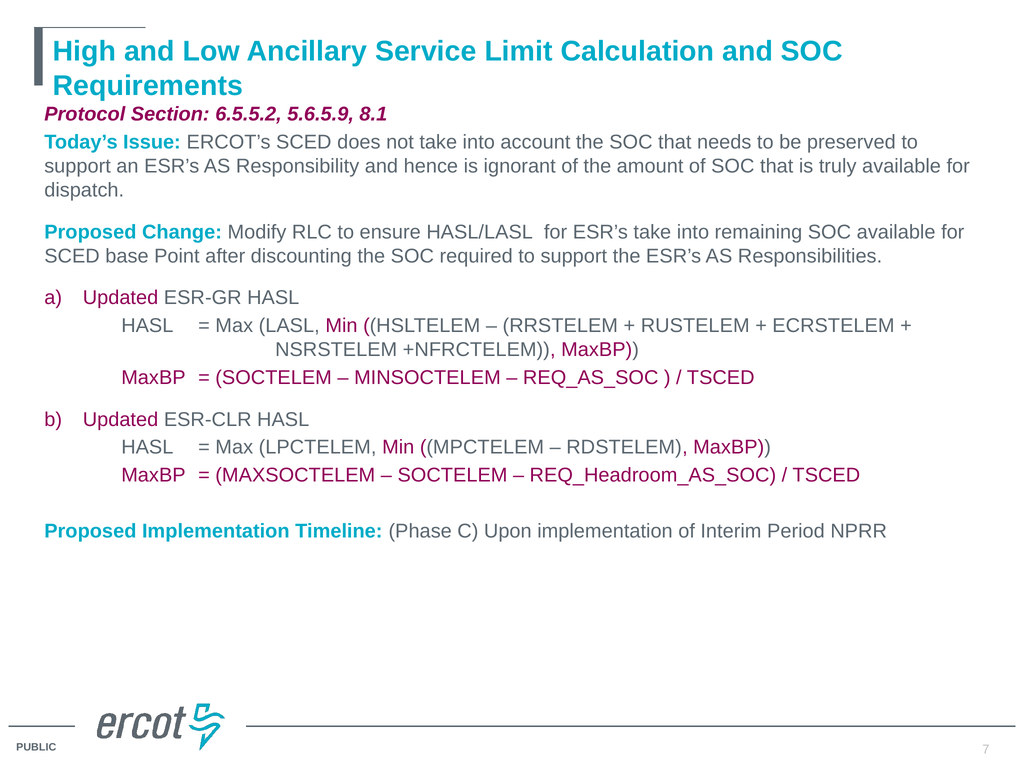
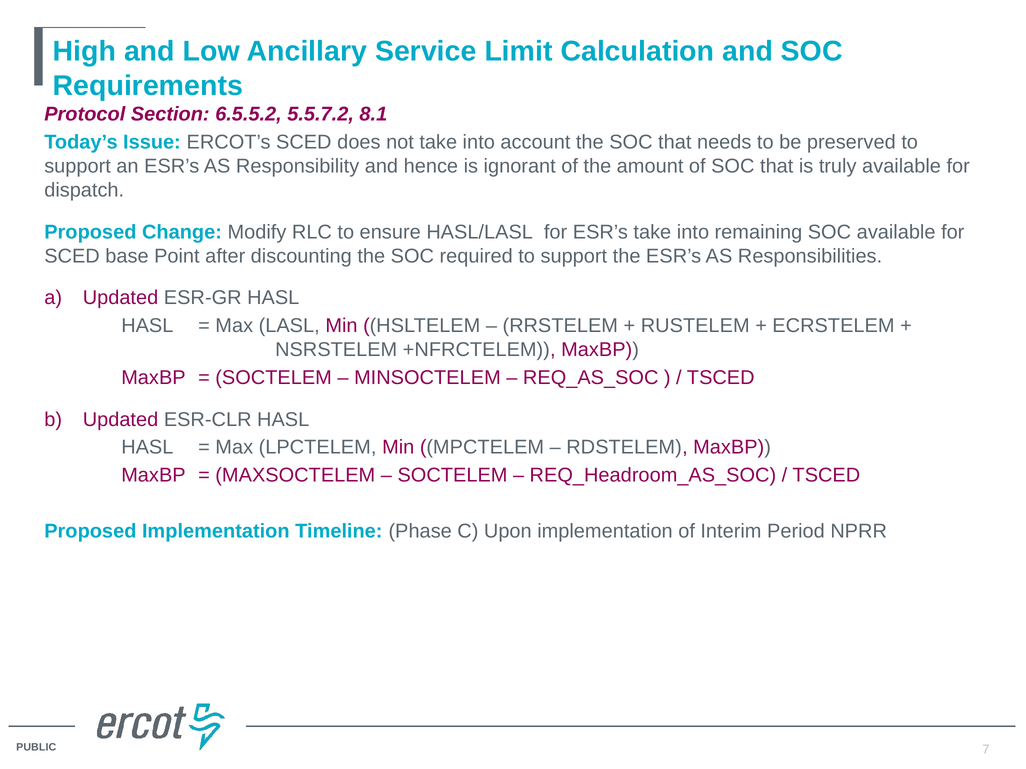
5.6.5.9: 5.6.5.9 -> 5.5.7.2 (321, 114)
